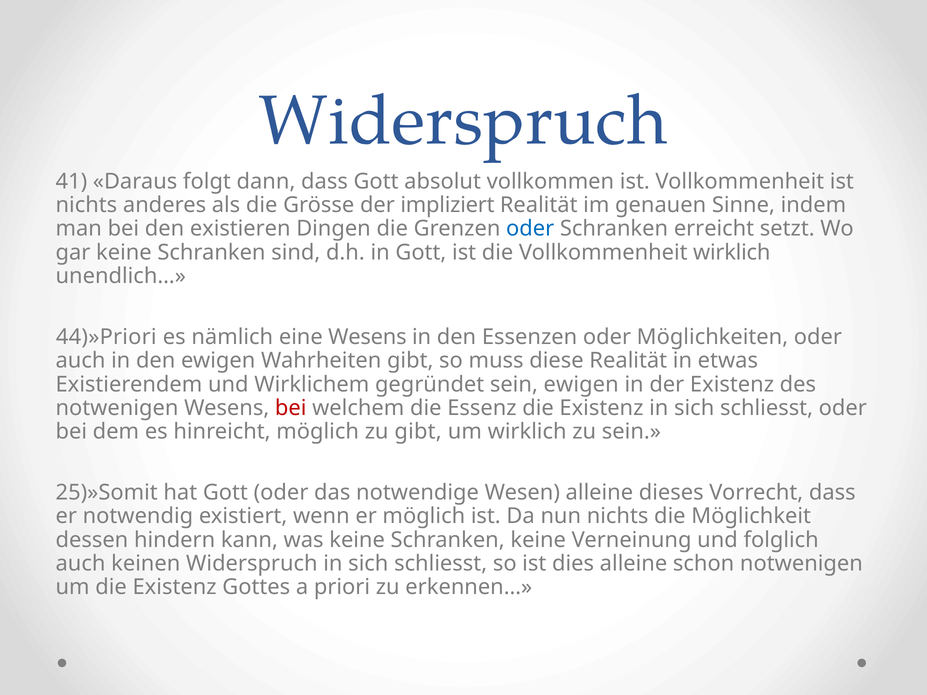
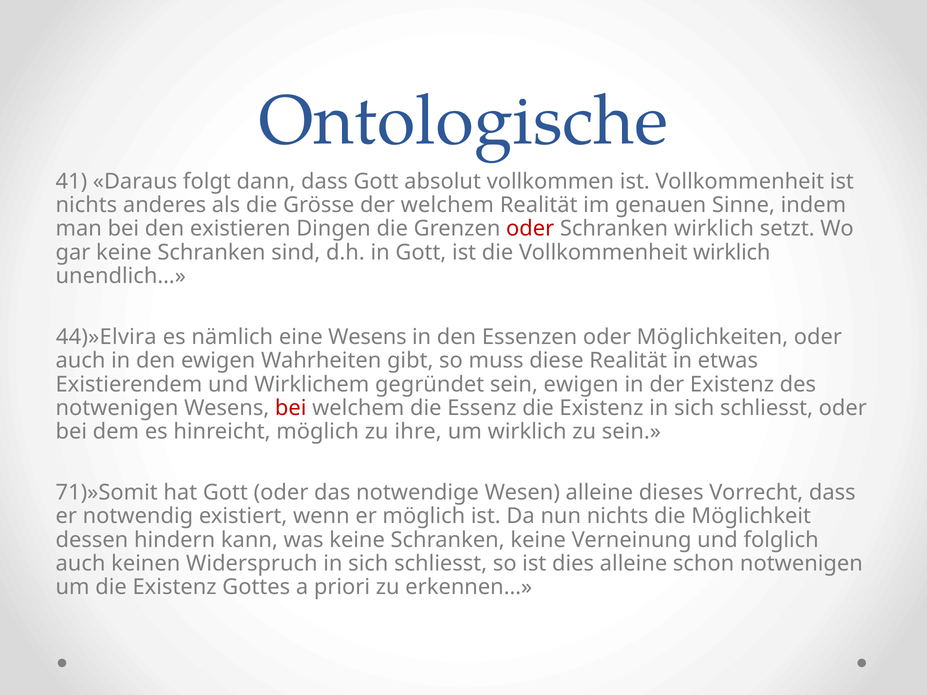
Widerspruch: Widerspruch -> Ontologische (463, 121)
der impliziert: impliziert -> welchem (447, 205)
oder colour: blue -> red (530, 229)
Schranken erreicht: erreicht -> wirklich (714, 229)
44)»Priori: 44)»Priori -> 44)»Elvira (106, 337)
zu gibt: gibt -> ihre (418, 432)
25)»Somit: 25)»Somit -> 71)»Somit (107, 493)
